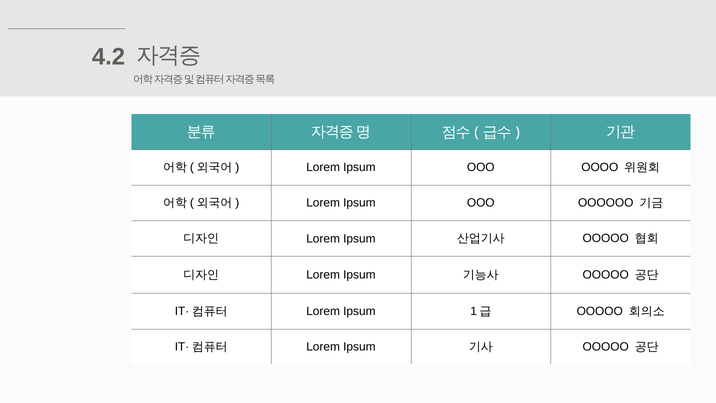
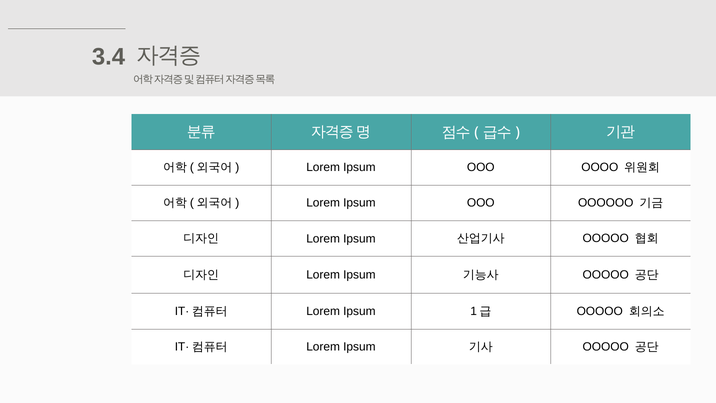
4.2: 4.2 -> 3.4 (108, 57)
